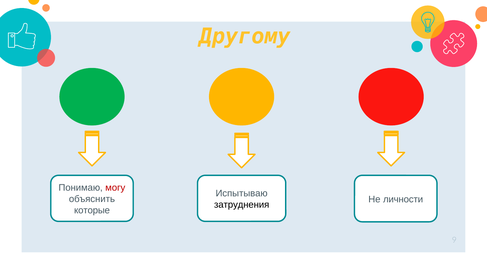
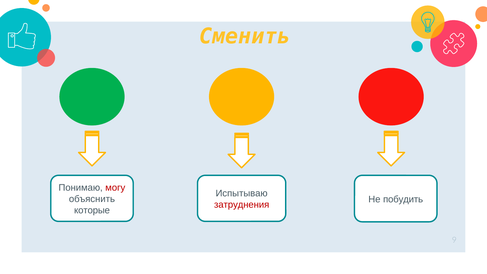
Другому: Другому -> Сменить (245, 36)
личности: личности -> побудить (403, 199)
затруднения colour: black -> red (242, 205)
